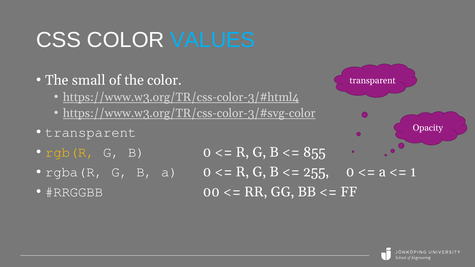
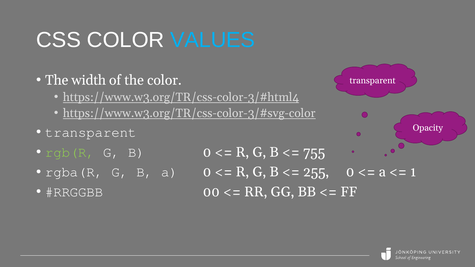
small: small -> width (89, 80)
rgb(R colour: yellow -> light green (70, 152)
855: 855 -> 755 (314, 152)
